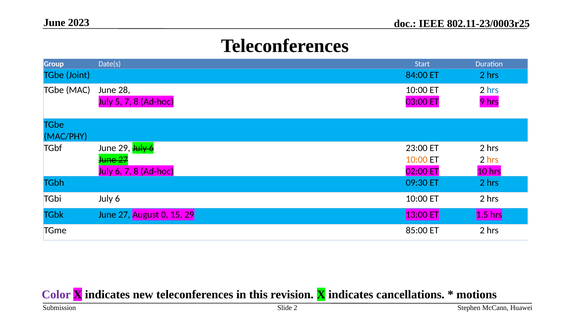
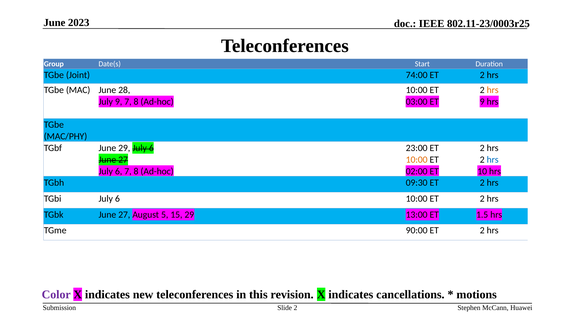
84:00: 84:00 -> 74:00 (417, 75)
hrs colour: blue -> orange (493, 90)
July 5: 5 -> 9 (119, 102)
hrs colour: orange -> blue (493, 159)
0: 0 -> 5 (165, 214)
85:00: 85:00 -> 90:00 (417, 230)
